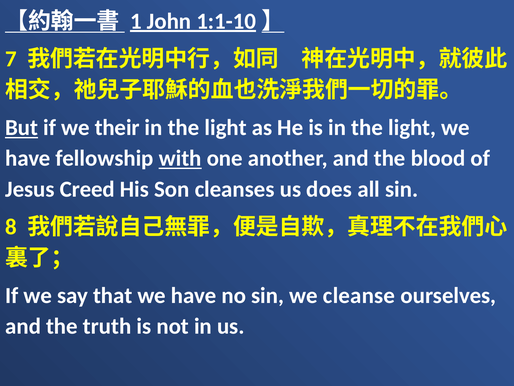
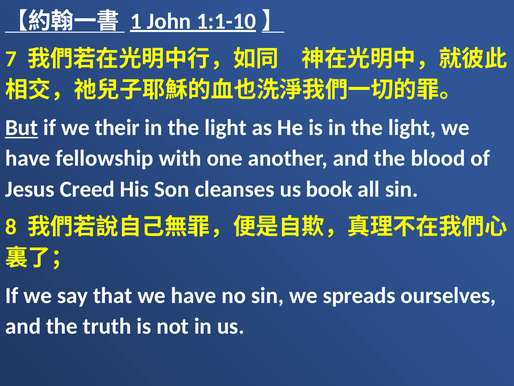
with underline: present -> none (180, 158)
does: does -> book (329, 189)
cleanse: cleanse -> spreads (359, 295)
